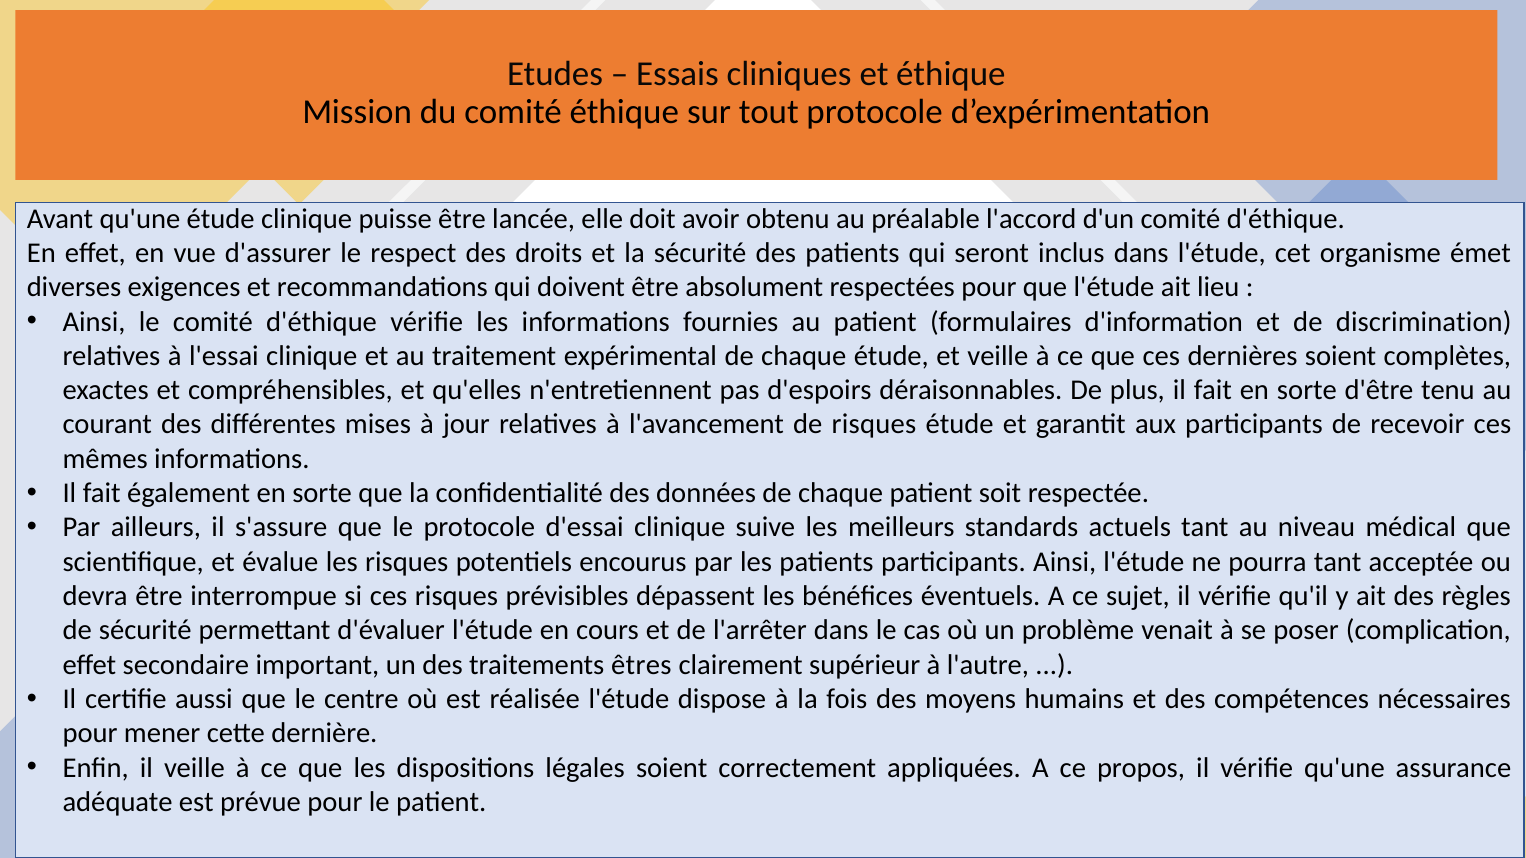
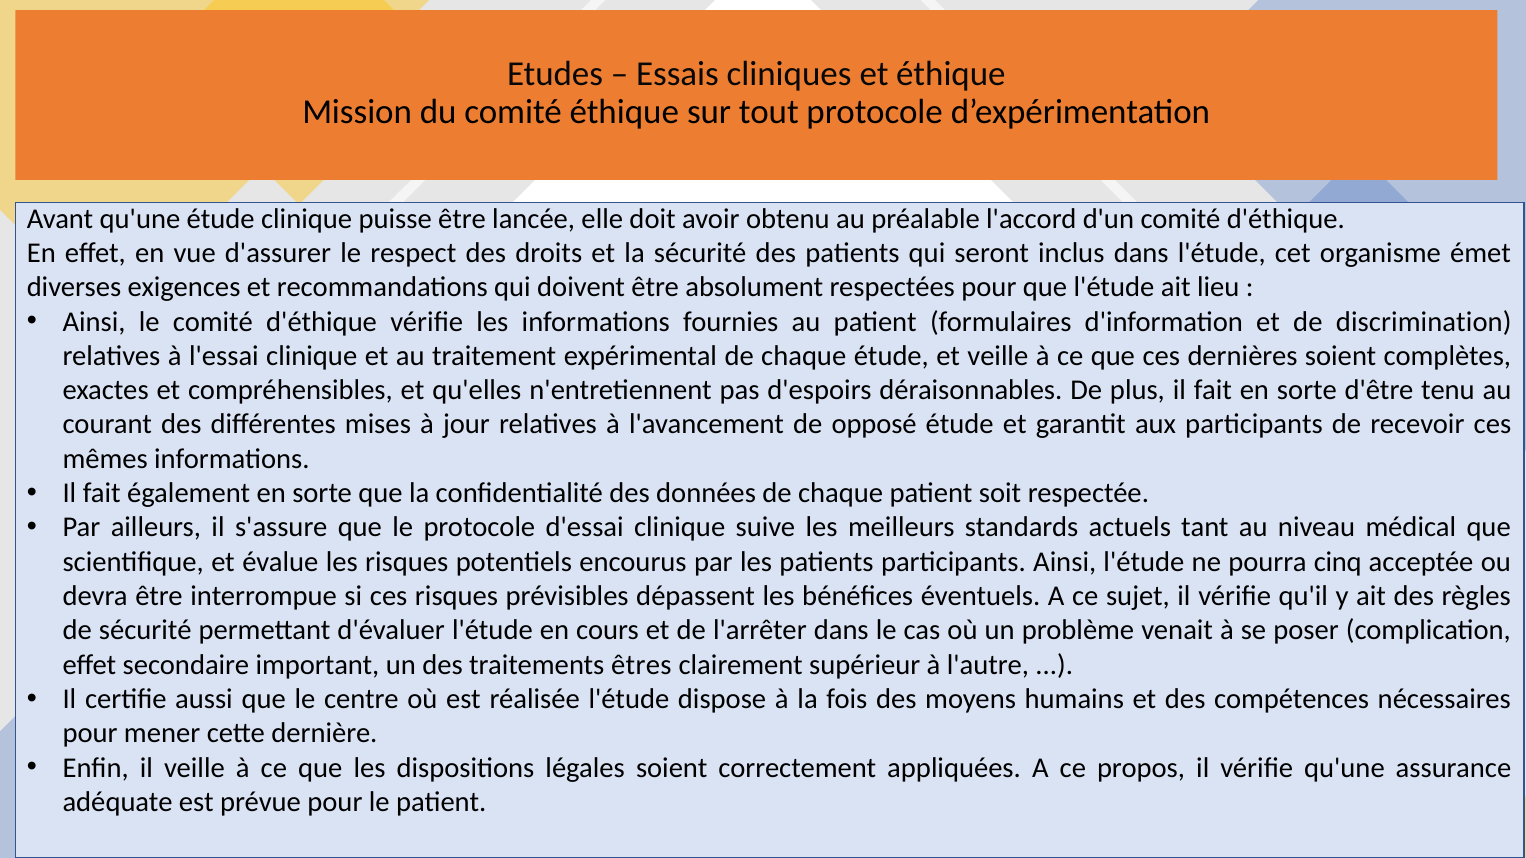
de risques: risques -> opposé (874, 425)
pourra tant: tant -> cinq (1338, 562)
